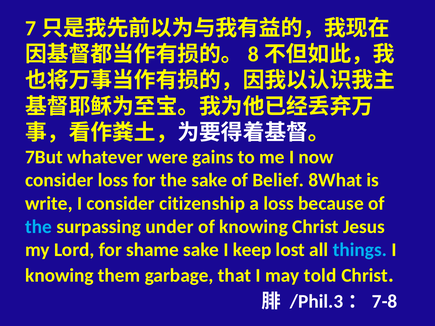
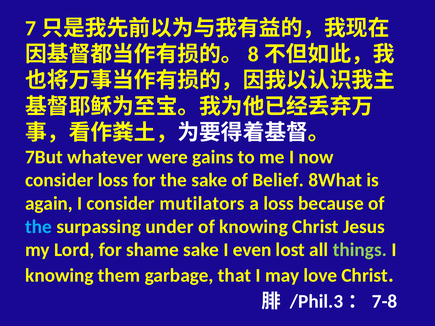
write: write -> again (49, 204)
citizenship: citizenship -> mutilators (202, 204)
keep: keep -> even (252, 250)
things colour: light blue -> light green (360, 250)
told: told -> love (320, 276)
